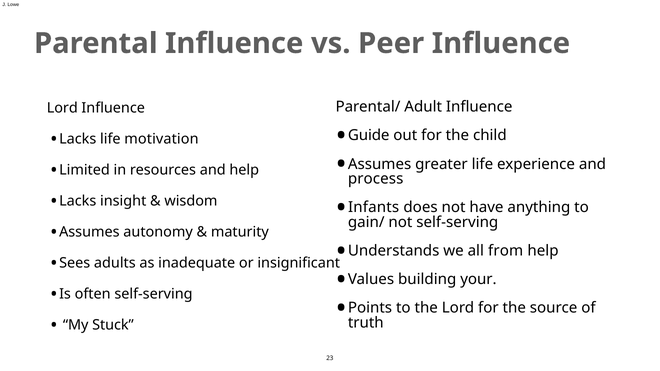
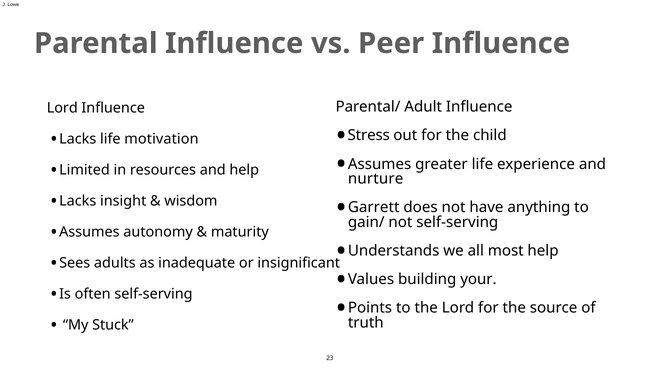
Guide: Guide -> Stress (369, 136)
process: process -> nurture (376, 179)
Infants: Infants -> Garrett (374, 208)
from: from -> most (506, 251)
